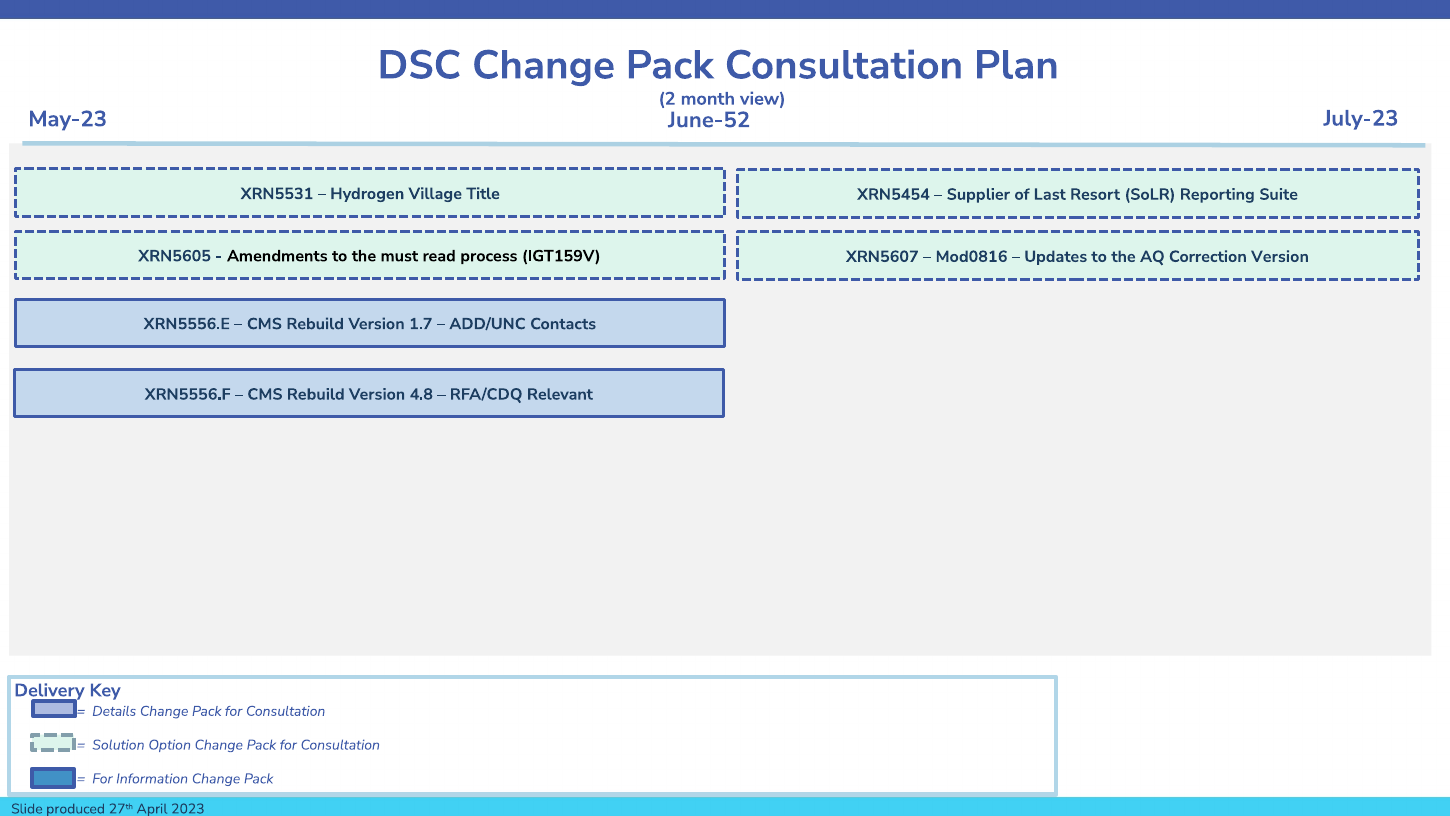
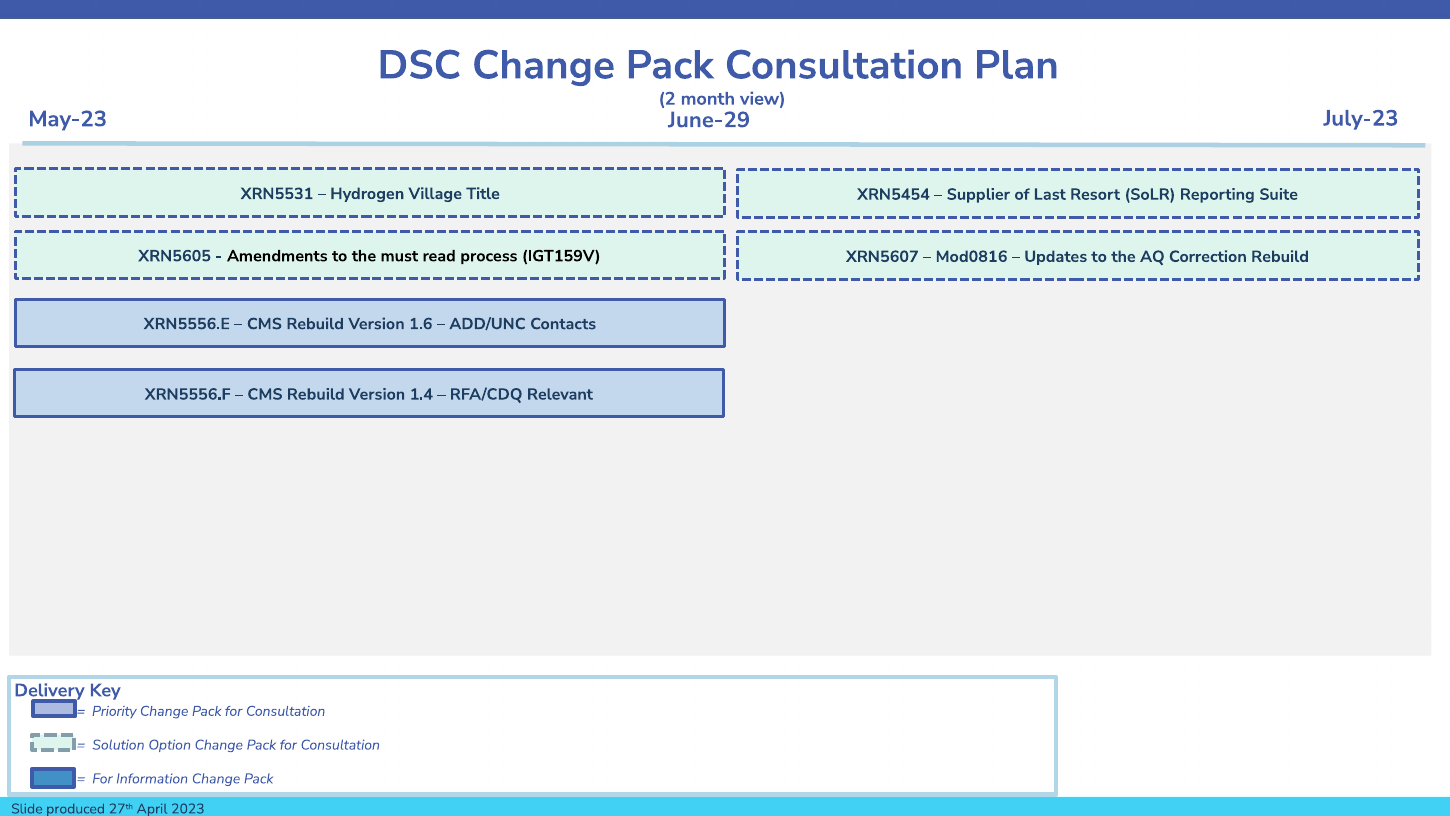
June-52: June-52 -> June-29 (709, 120)
Correction Version: Version -> Rebuild (1280, 256)
1.7: 1.7 -> 1.6 (421, 324)
4.8: 4.8 -> 1.4 (421, 394)
Details: Details -> Priority (114, 711)
